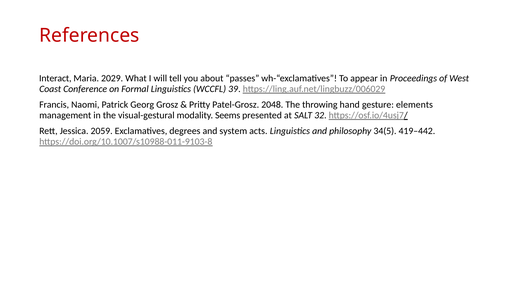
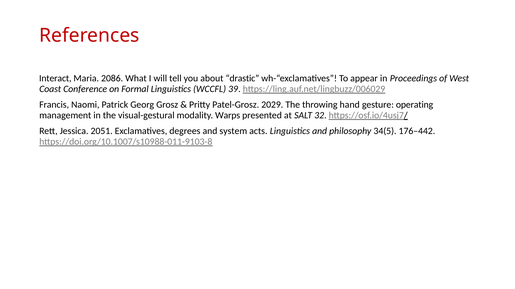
2029: 2029 -> 2086 (112, 79)
passes: passes -> drastic (242, 79)
2048: 2048 -> 2029 (272, 105)
elements: elements -> operating (415, 105)
Seems: Seems -> Warps (228, 115)
2059: 2059 -> 2051 (102, 131)
419–442: 419–442 -> 176–442 (417, 131)
